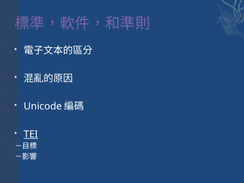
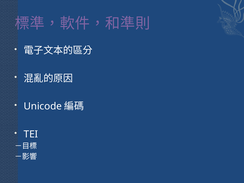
TEI underline: present -> none (31, 134)
